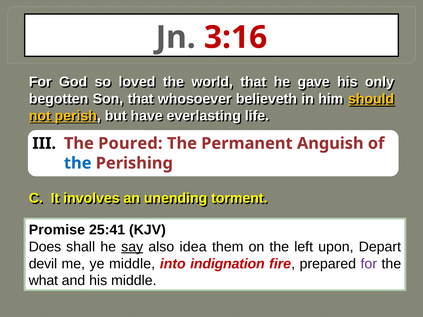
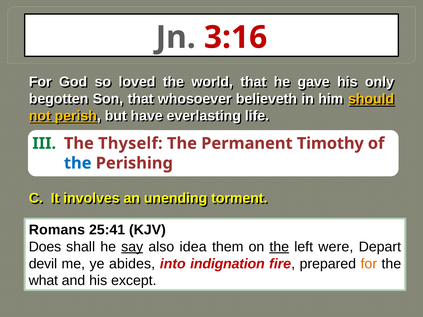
III colour: black -> green (44, 144)
Poured: Poured -> Thyself (130, 144)
Anguish: Anguish -> Timothy (330, 144)
Promise: Promise -> Romans (57, 230)
the underline: none -> present (279, 247)
upon: upon -> were (336, 247)
ye middle: middle -> abides (132, 264)
for colour: purple -> orange (369, 264)
his middle: middle -> except (134, 281)
